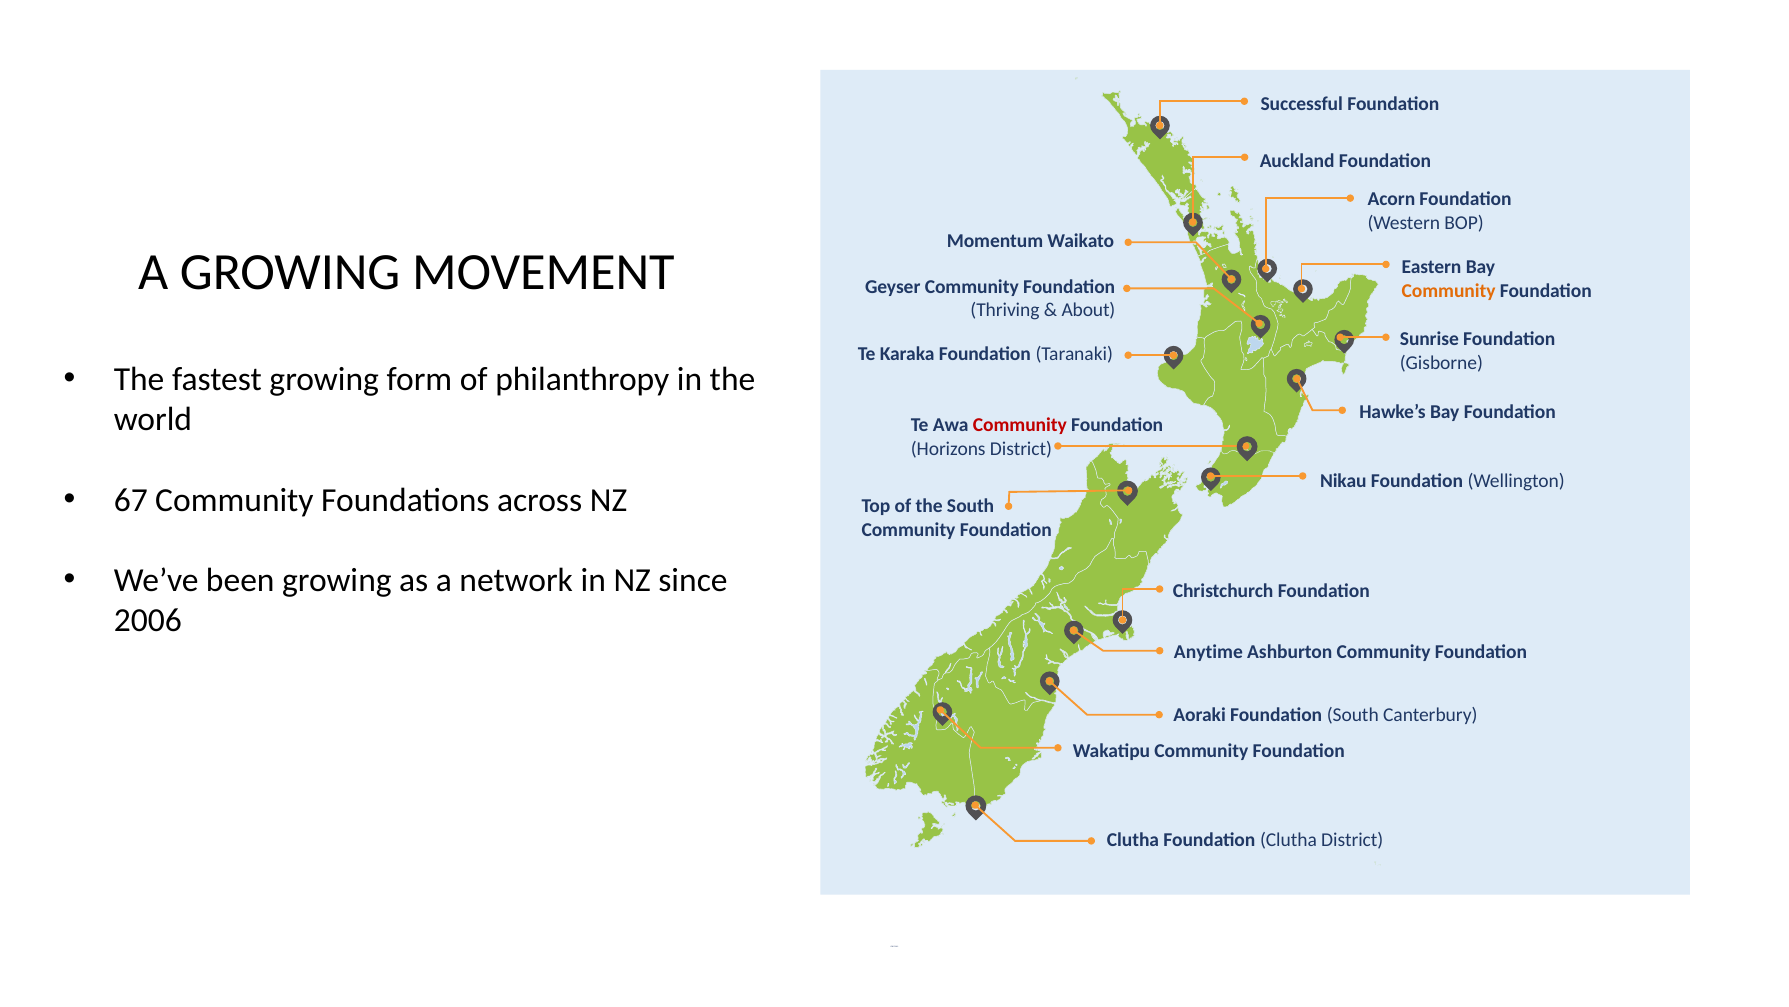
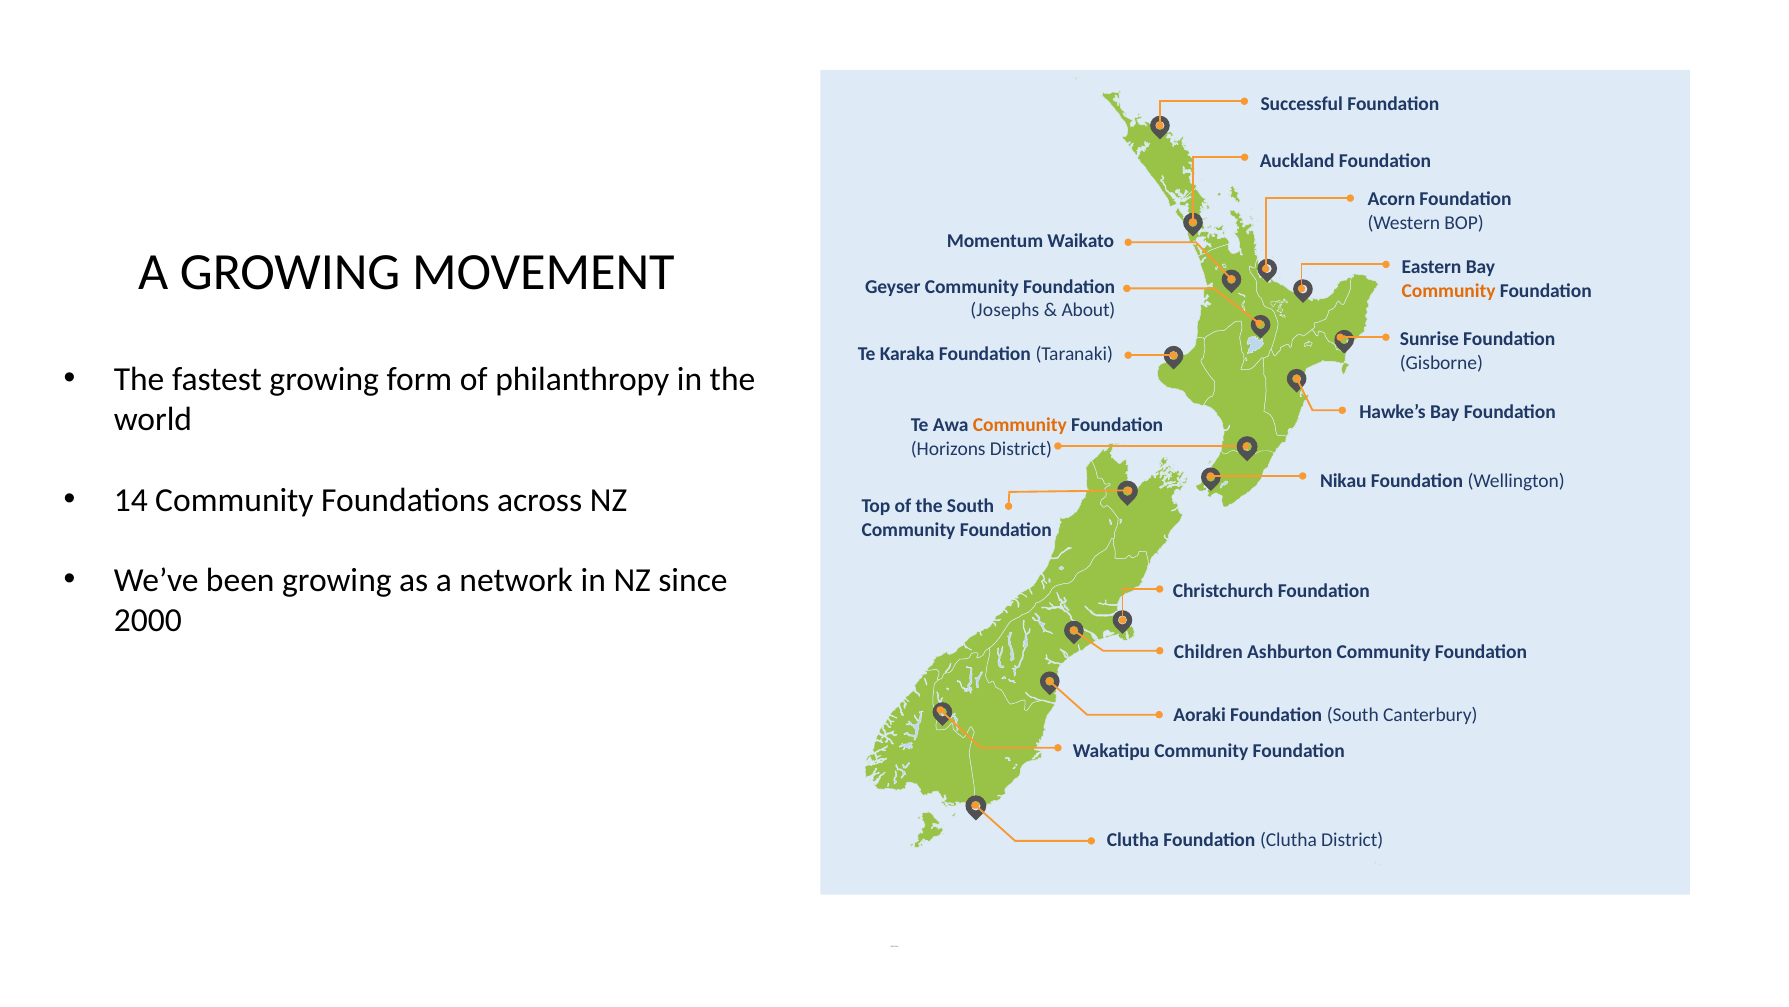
Thriving: Thriving -> Josephs (1005, 310)
Community colour: red -> orange (1020, 425)
67: 67 -> 14 (131, 500)
2006: 2006 -> 2000 (148, 620)
Anytime: Anytime -> Children (1208, 652)
